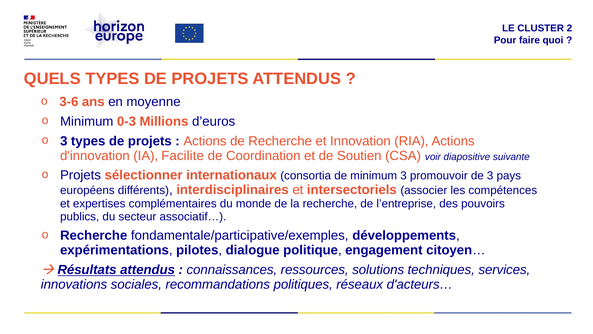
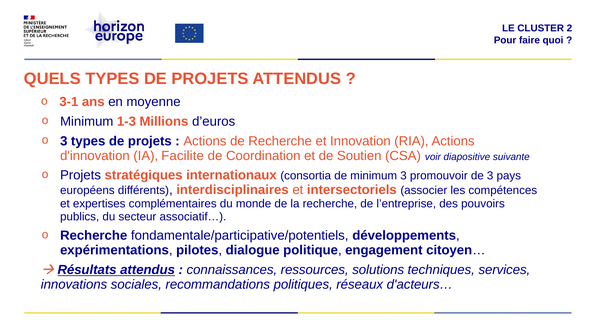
3-6: 3-6 -> 3-1 (69, 102)
0-3: 0-3 -> 1-3 (126, 121)
sélectionner: sélectionner -> stratégiques (144, 175)
fondamentale/participative/exemples: fondamentale/participative/exemples -> fondamentale/participative/potentiels (240, 235)
